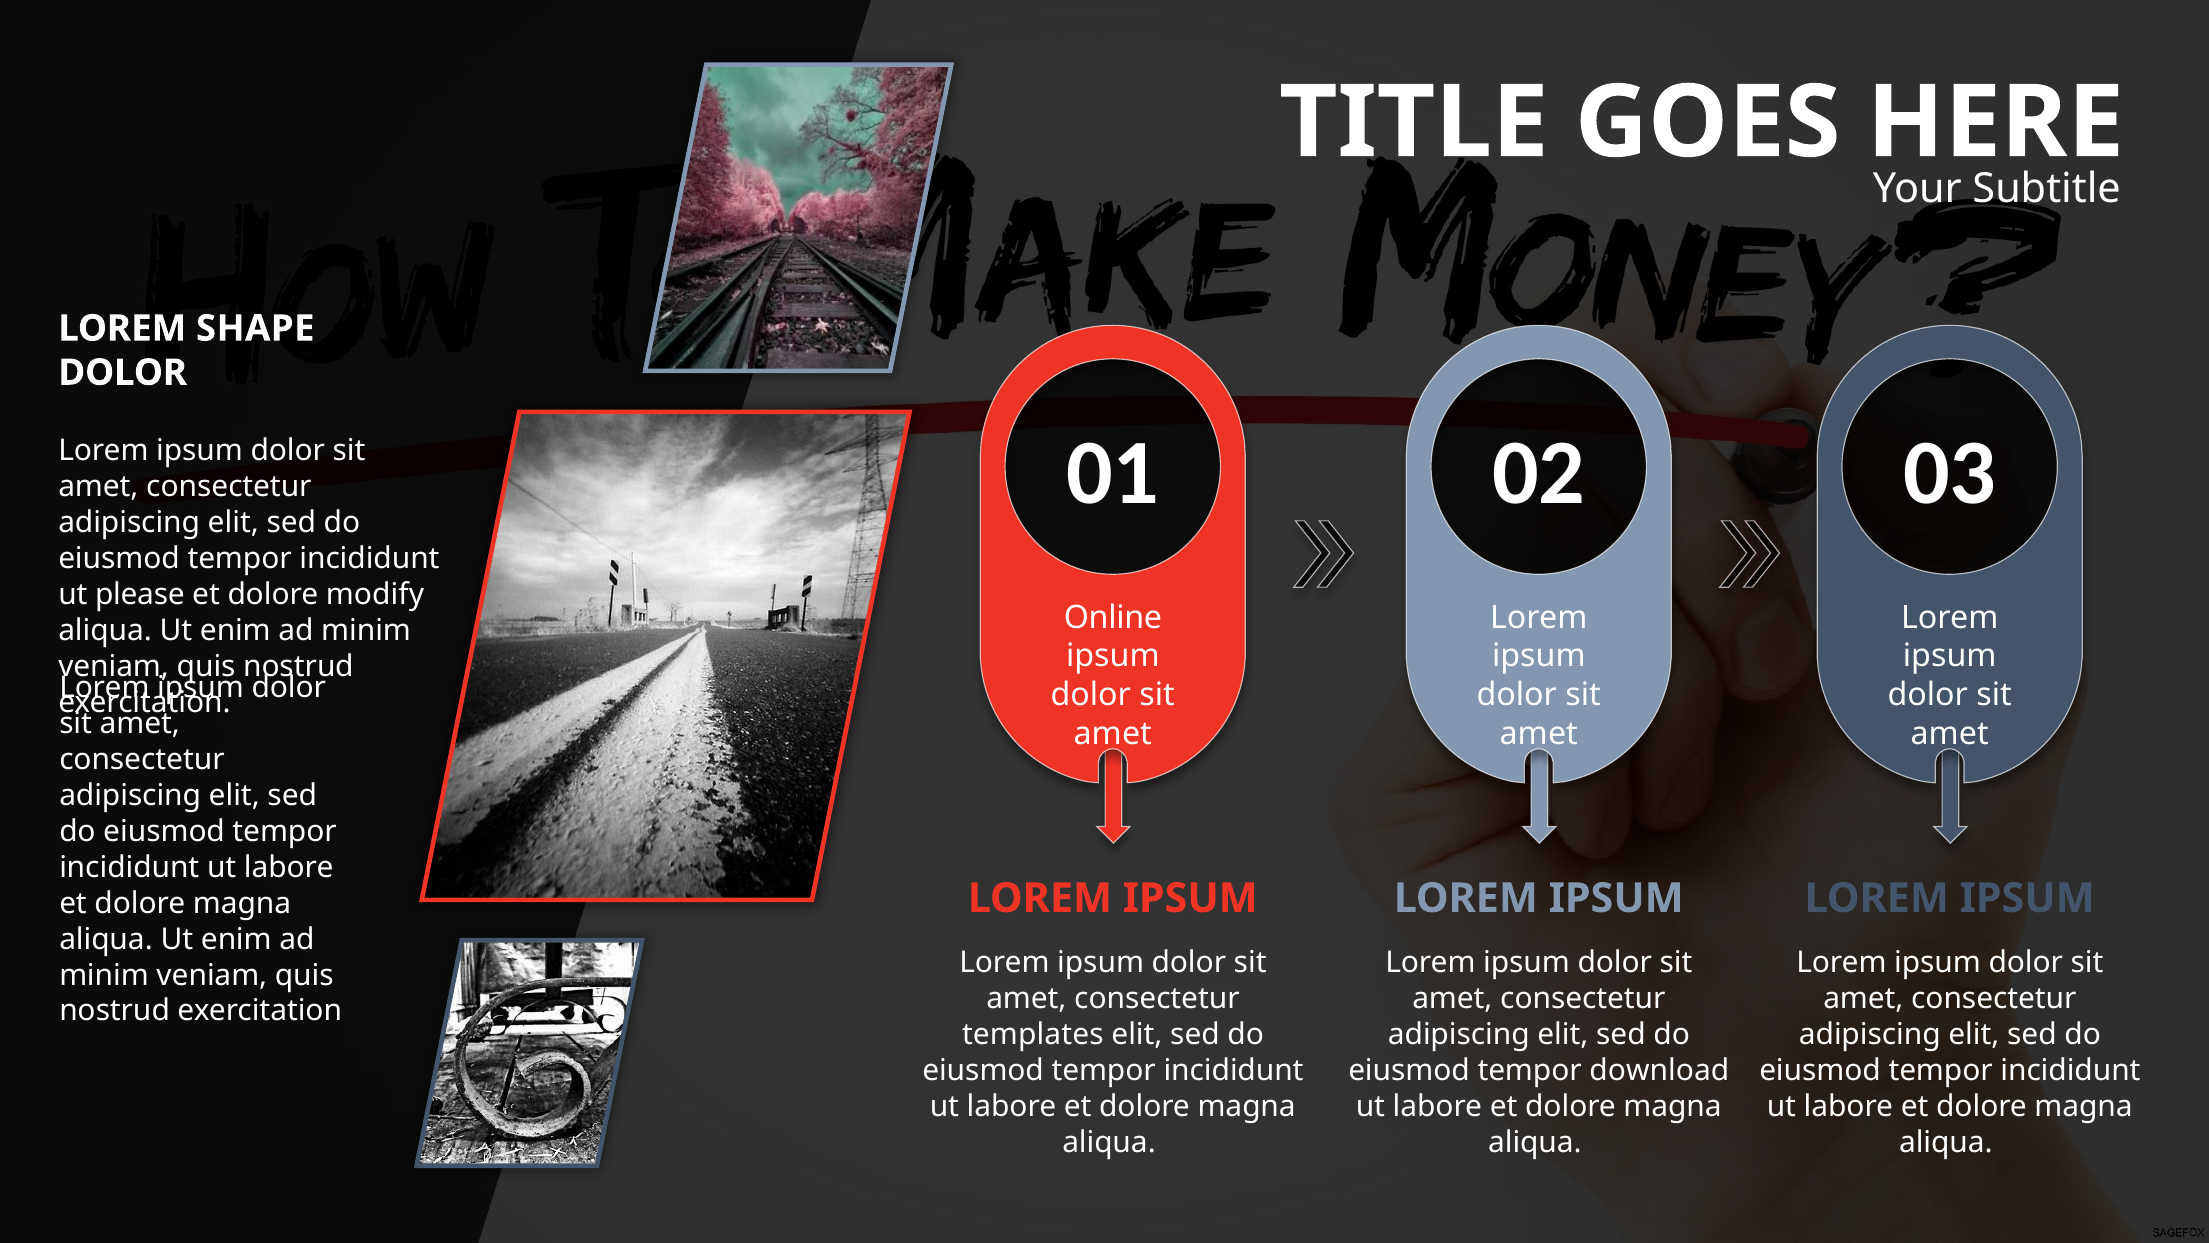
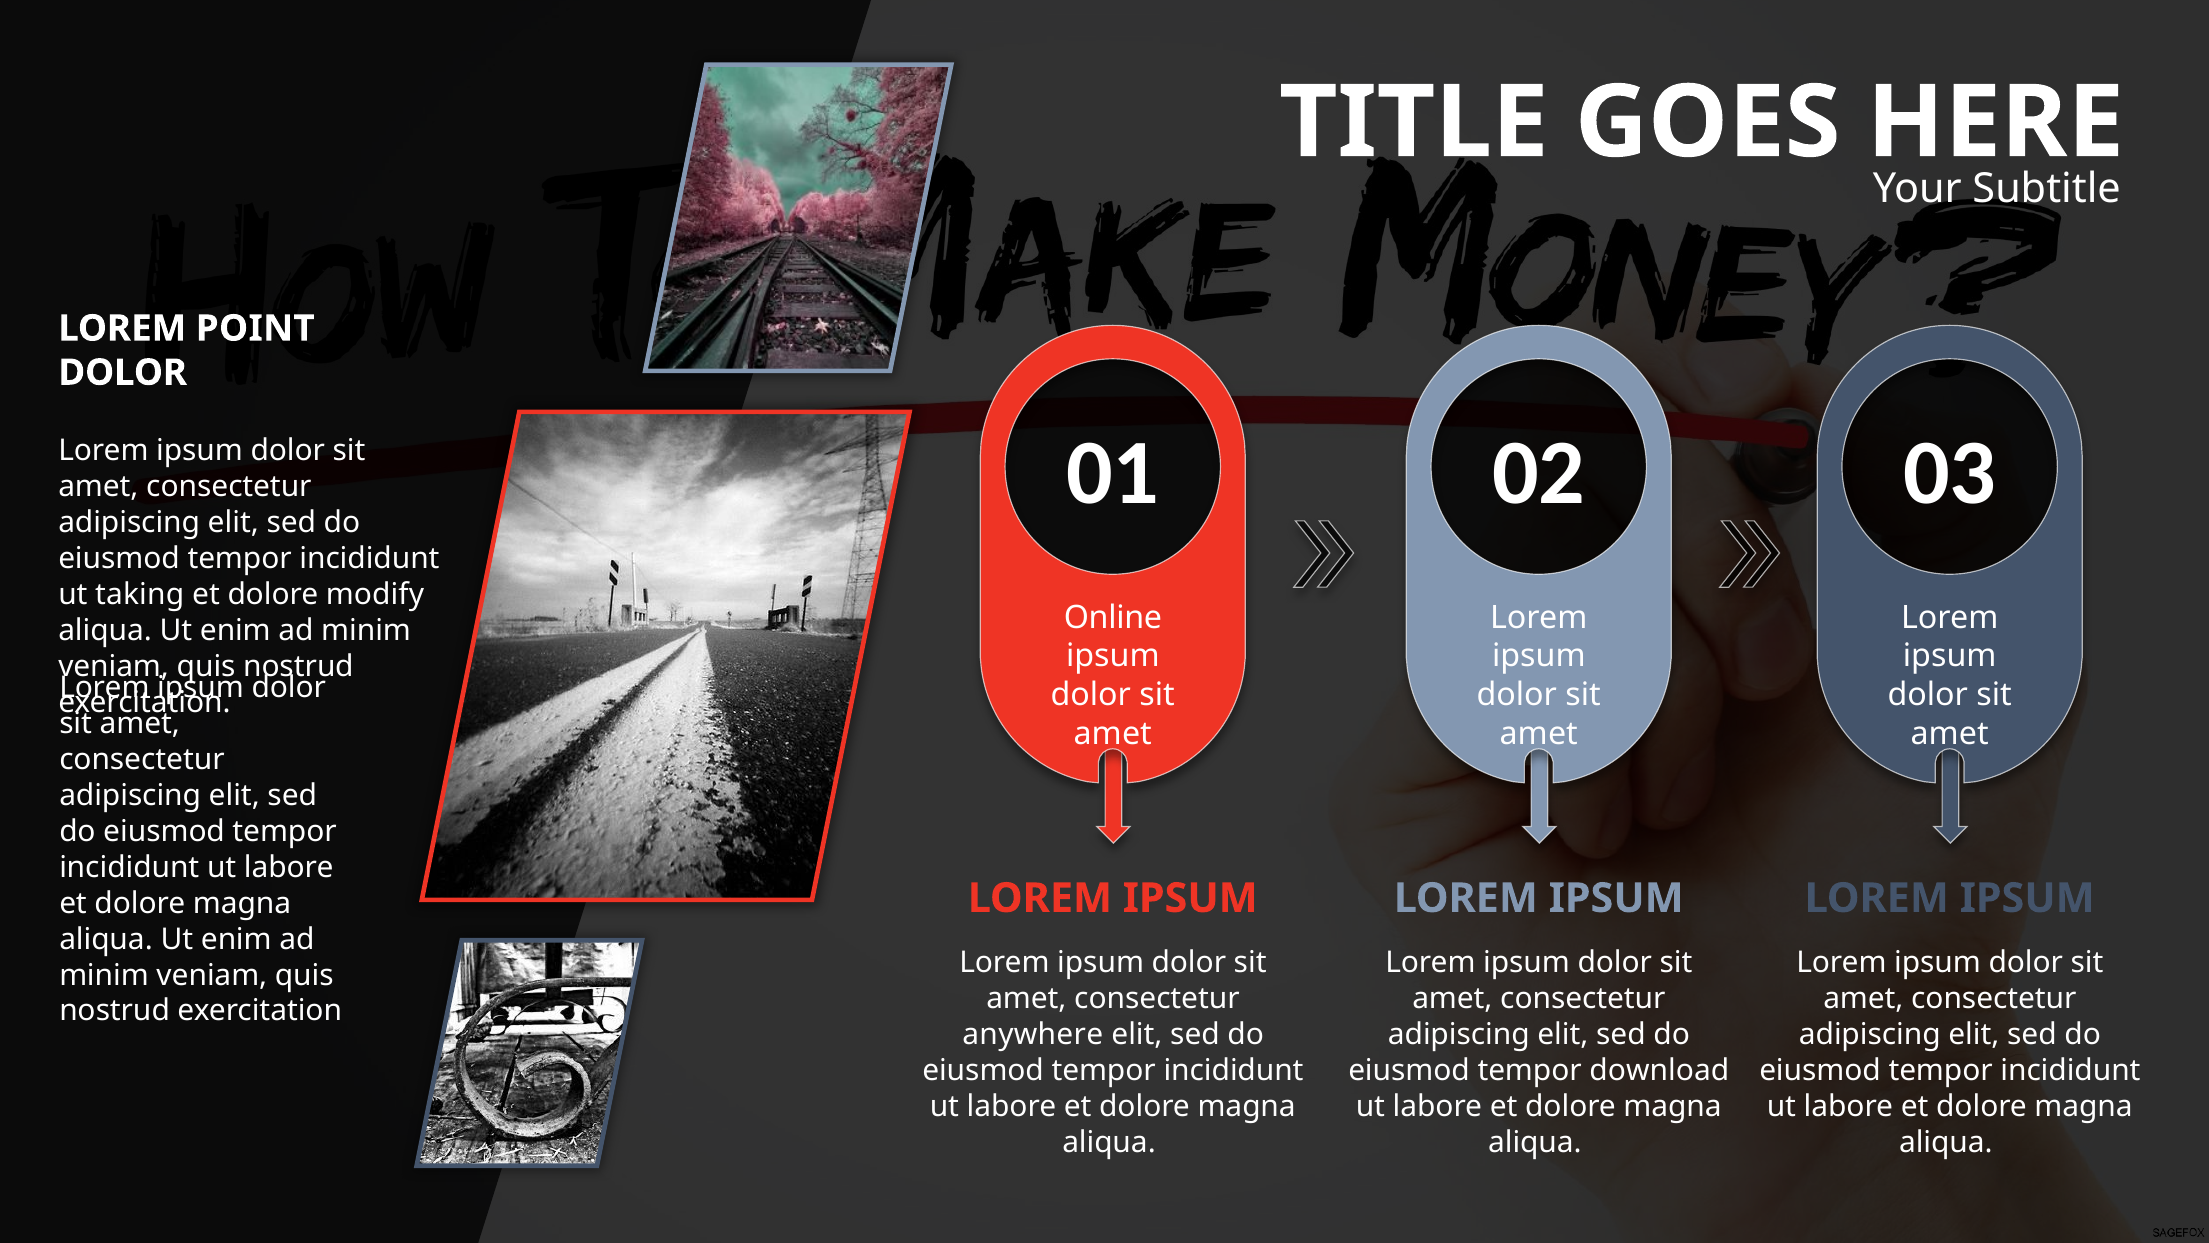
SHAPE: SHAPE -> POINT (255, 328)
please: please -> taking (140, 595)
templates: templates -> anywhere (1033, 1034)
